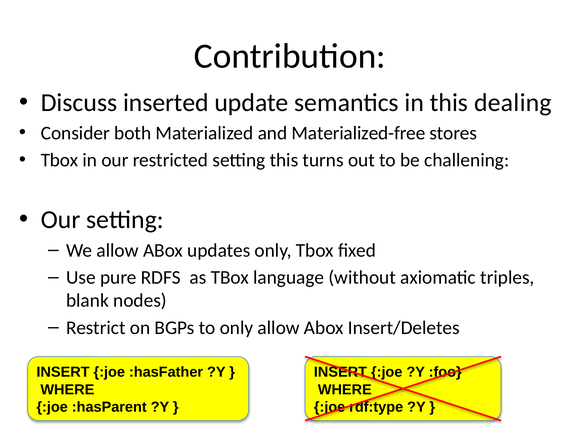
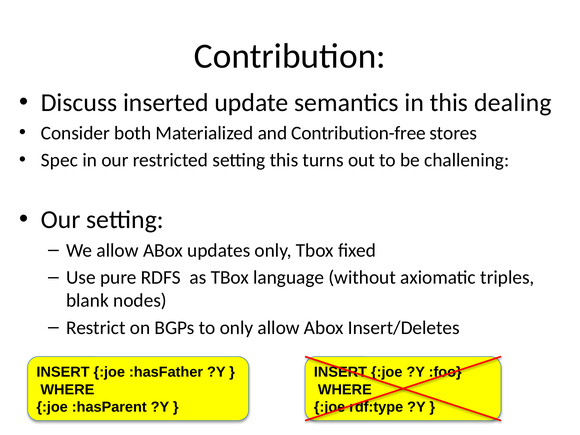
Materialized-free: Materialized-free -> Contribution-free (359, 133)
Tbox: Tbox -> Spec (59, 160)
